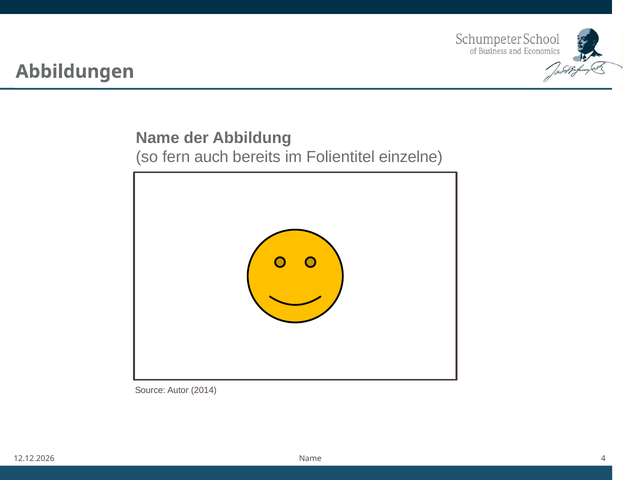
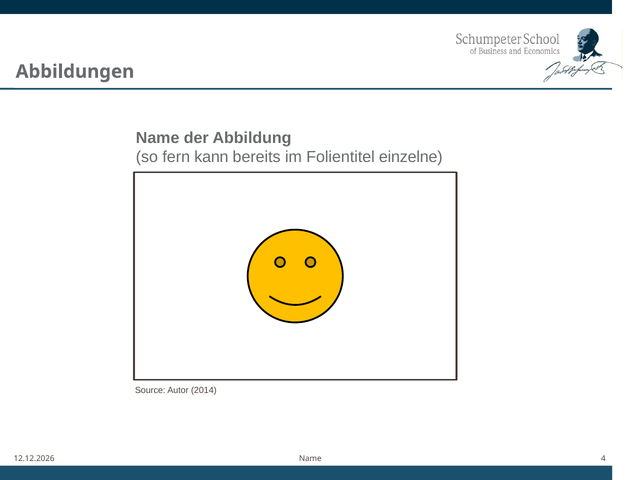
auch: auch -> kann (211, 157)
